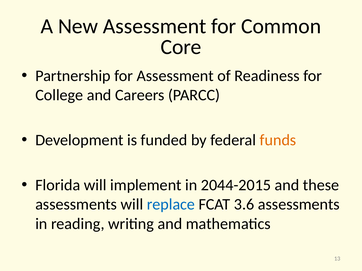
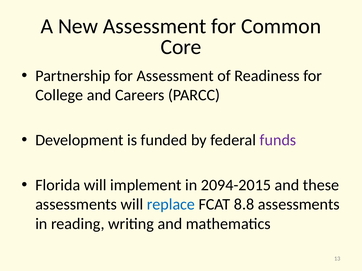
funds colour: orange -> purple (278, 140)
2044-2015: 2044-2015 -> 2094-2015 (236, 185)
3.6: 3.6 -> 8.8 (244, 205)
